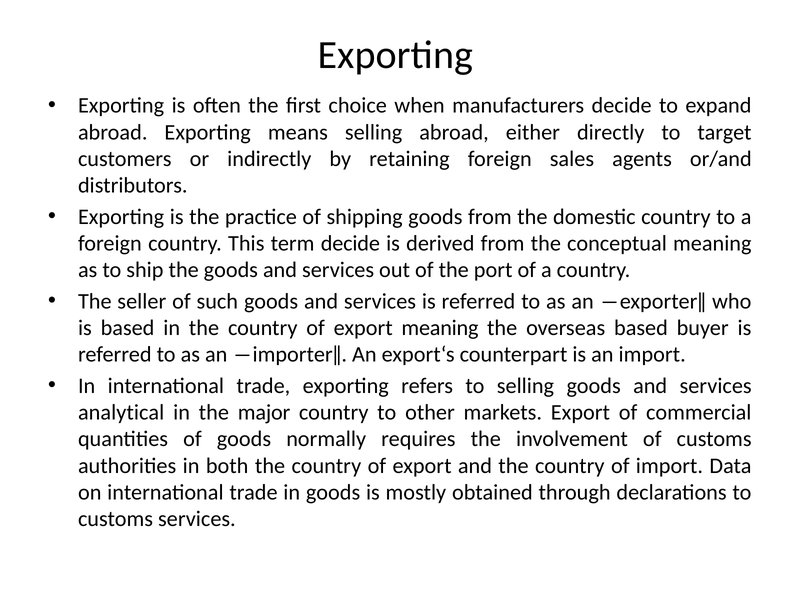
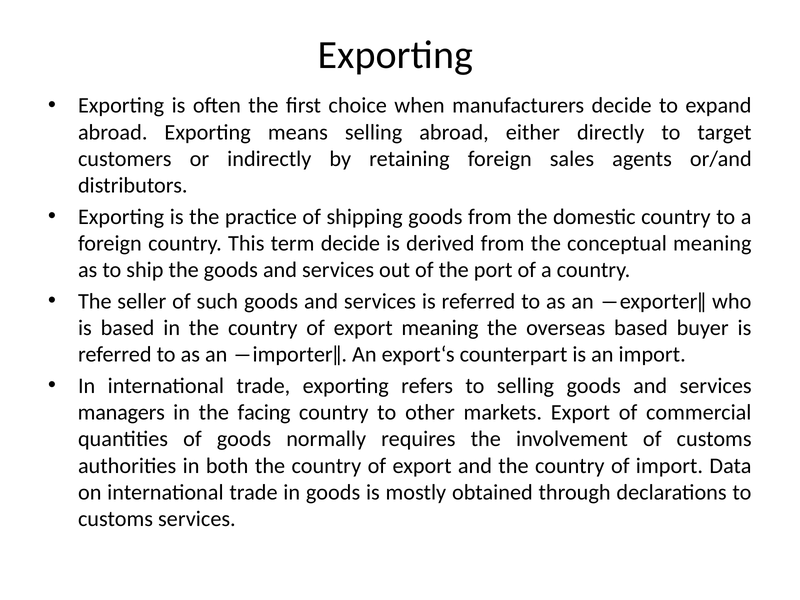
analytical: analytical -> managers (121, 412)
major: major -> facing (264, 412)
